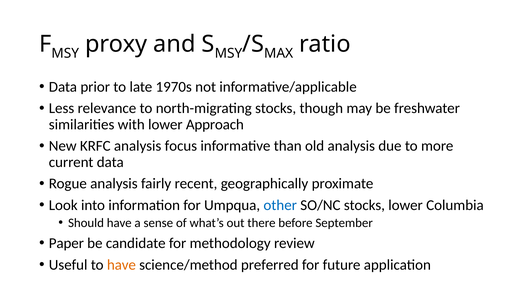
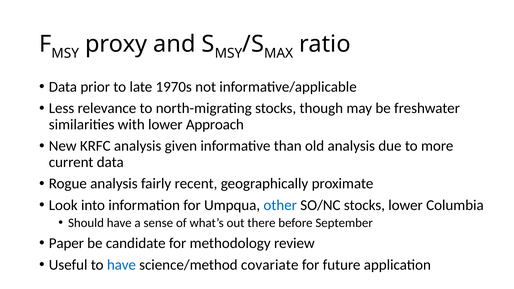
focus: focus -> given (181, 146)
have colour: orange -> blue (121, 265)
preferred: preferred -> covariate (270, 265)
